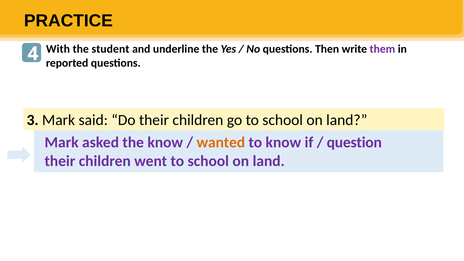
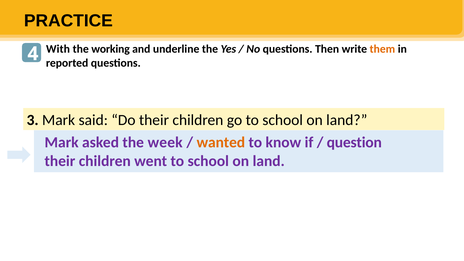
student: student -> working (111, 49)
them colour: purple -> orange (382, 49)
the know: know -> week (165, 142)
